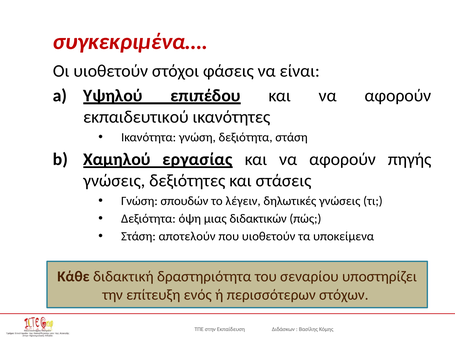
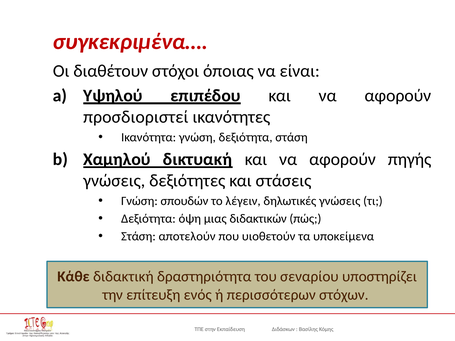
Οι υιοθετούν: υιοθετούν -> διαθέτουν (111, 71)
φάσεις: φάσεις -> όποιας (228, 71)
εκπαιδευτικού: εκπαιδευτικού -> προσδιοριστεί (136, 117)
εργασίας: εργασίας -> δικτυακή (198, 160)
